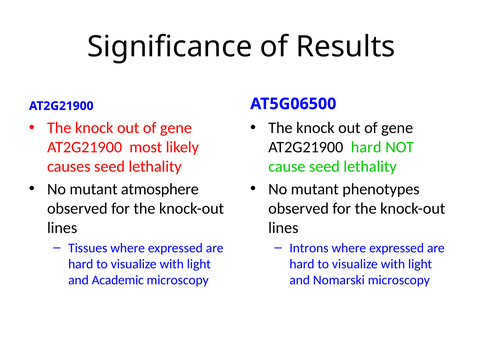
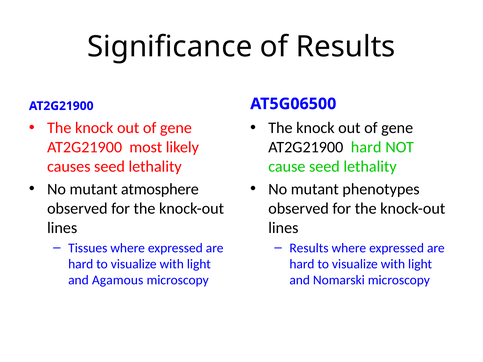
Introns: Introns -> Results (309, 248)
Academic: Academic -> Agamous (118, 280)
